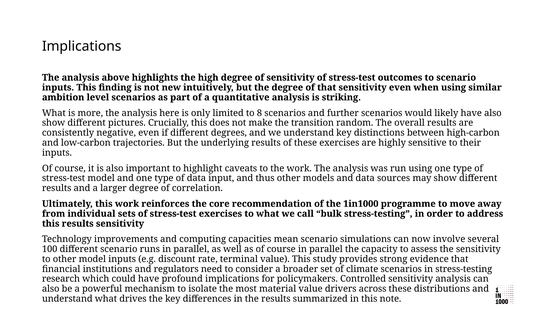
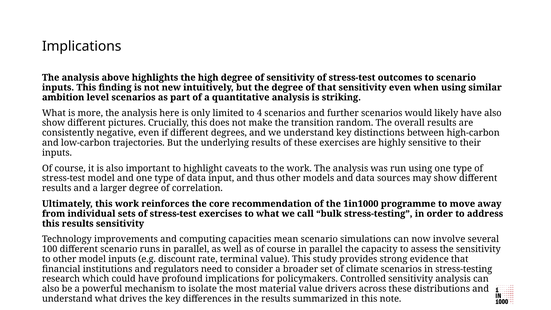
8: 8 -> 4 (259, 113)
